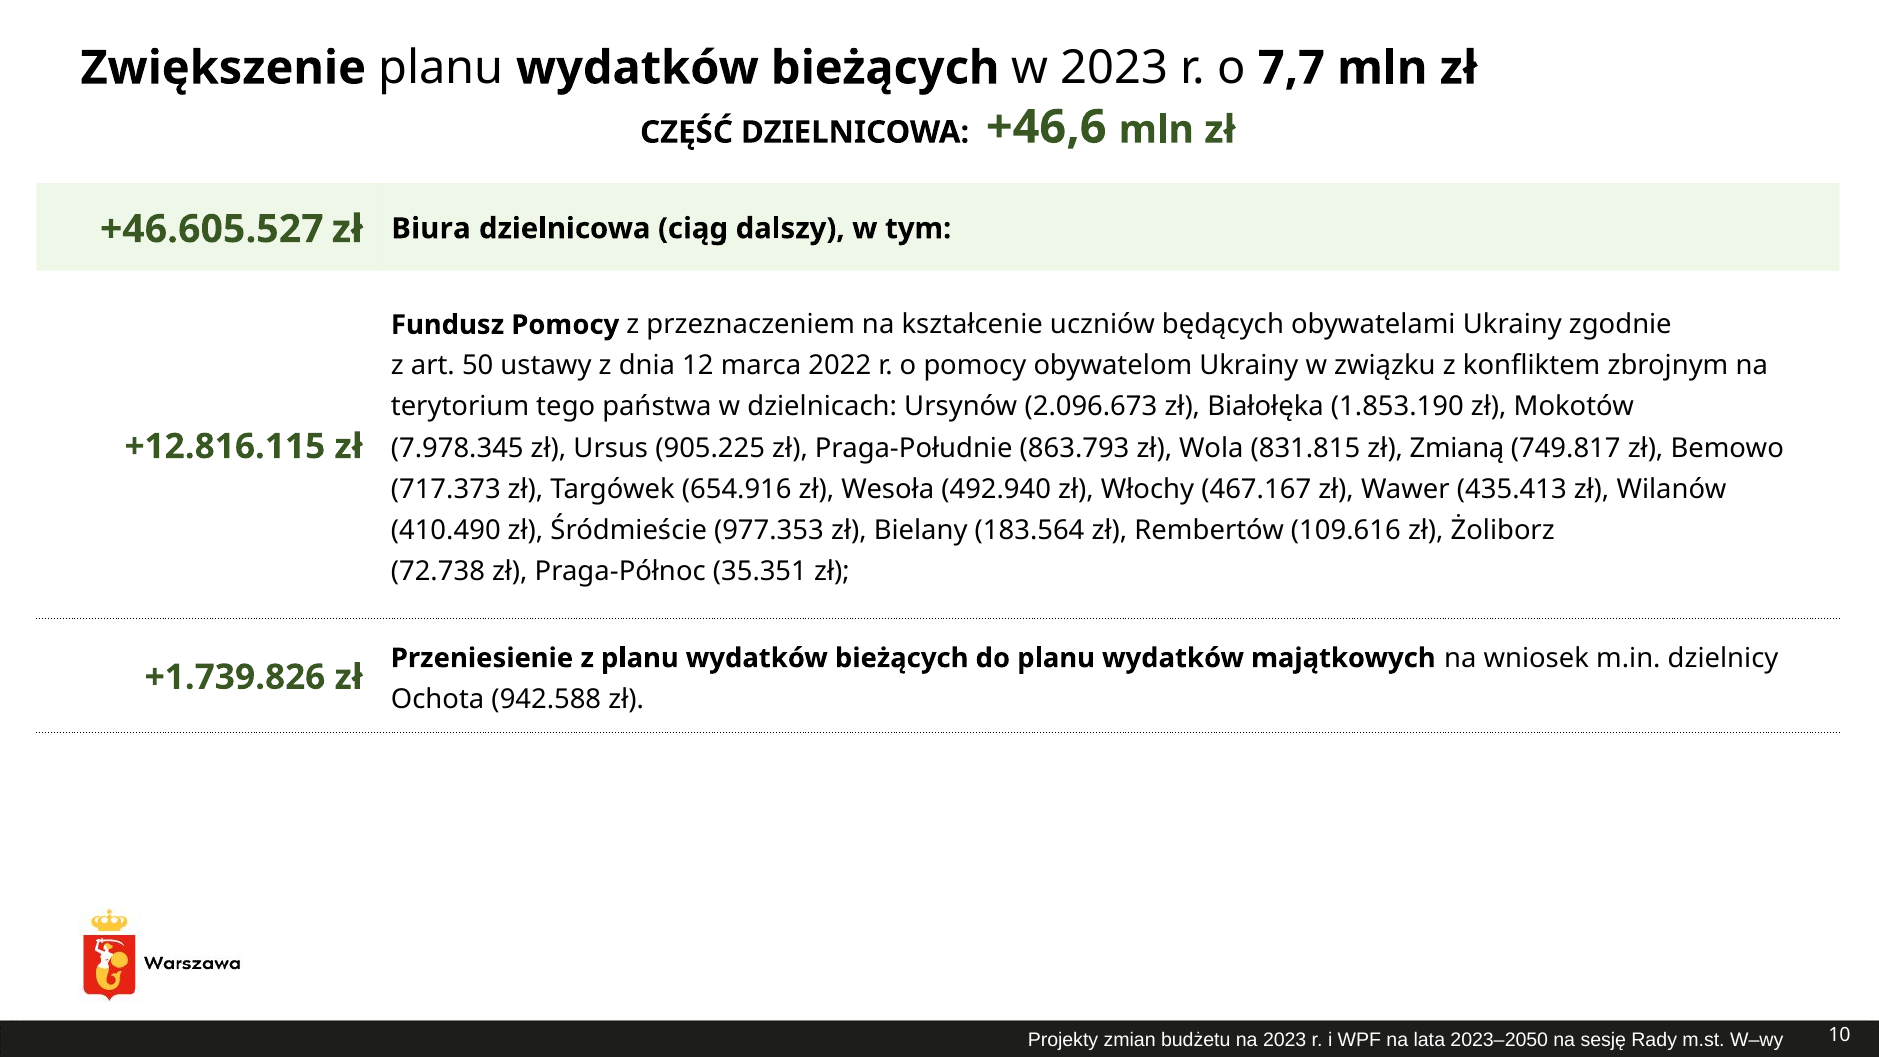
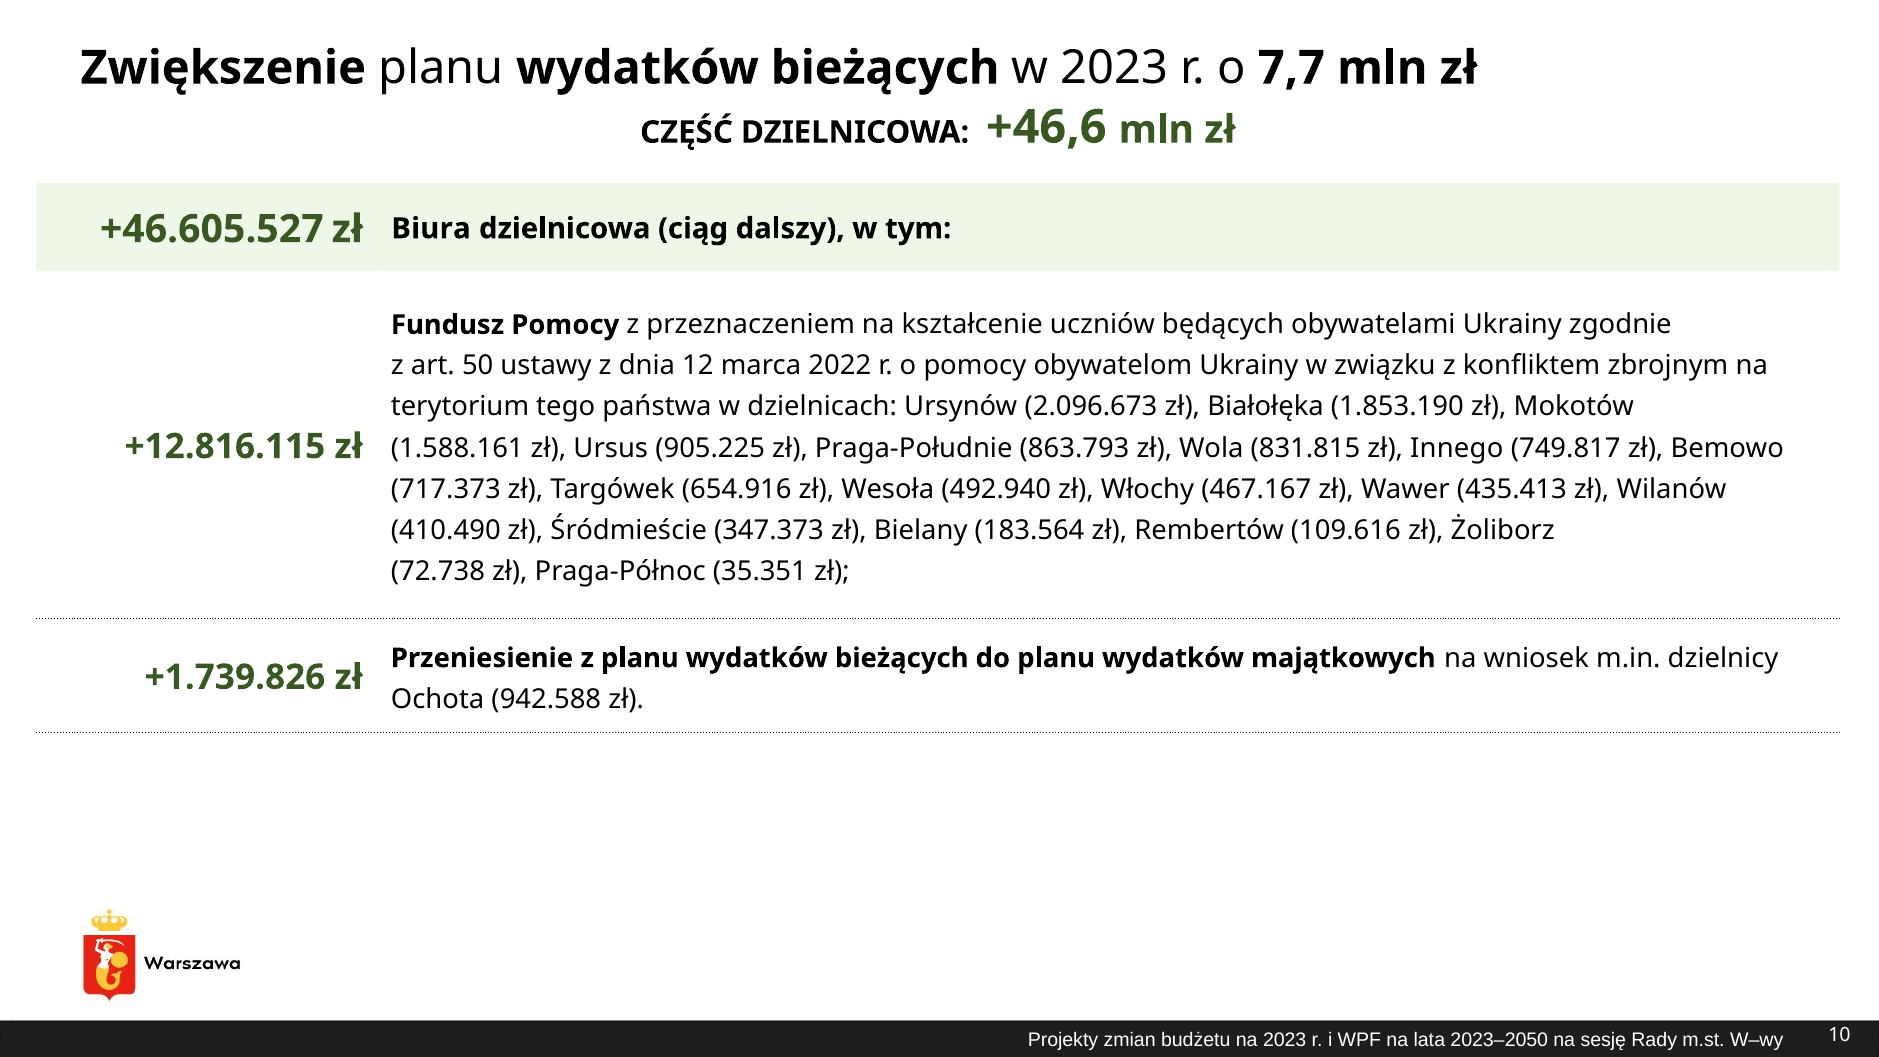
7.978.345: 7.978.345 -> 1.588.161 (457, 448)
Zmianą: Zmianą -> Innego (1457, 448)
977.353: 977.353 -> 347.373 (769, 530)
